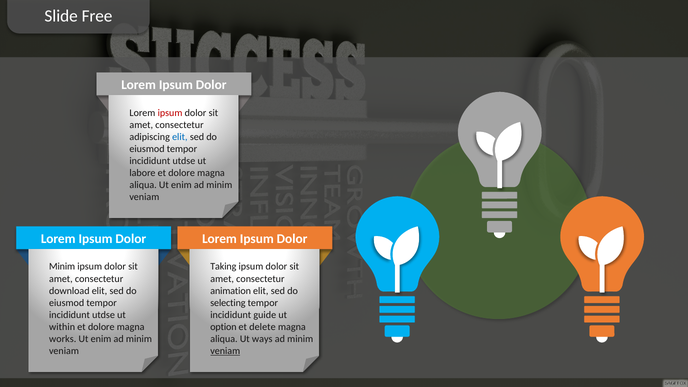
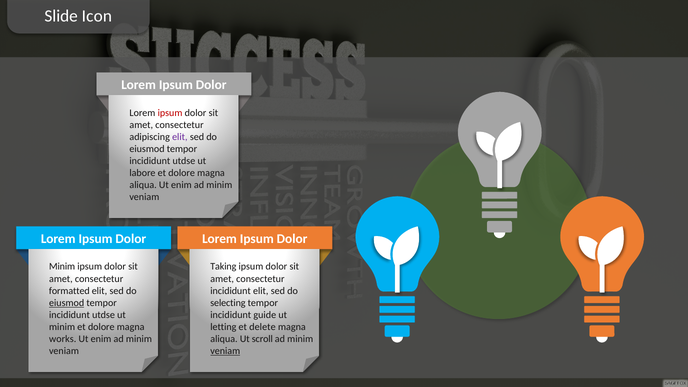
Free: Free -> Icon (97, 16)
elit colour: blue -> purple (180, 137)
download: download -> formatted (69, 291)
animation: animation -> incididunt (231, 291)
eiusmod underline: none -> present (67, 303)
within: within -> minim (62, 327)
option: option -> letting (223, 327)
ways: ways -> scroll (262, 339)
